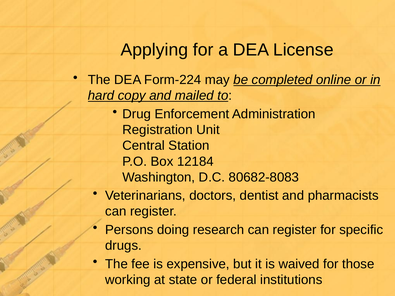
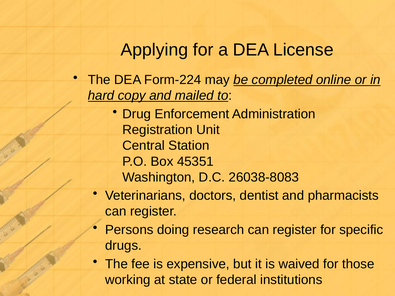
12184: 12184 -> 45351 (195, 162)
80682-8083: 80682-8083 -> 26038-8083 (264, 177)
